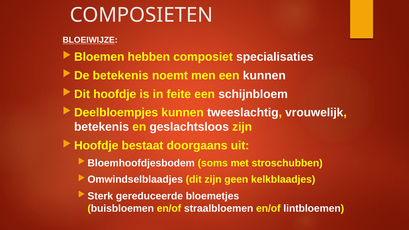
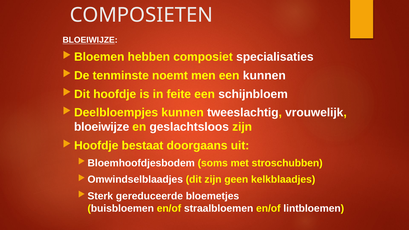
De betekenis: betekenis -> tenminste (121, 76)
betekenis: betekenis -> bloeiwijze (102, 127)
